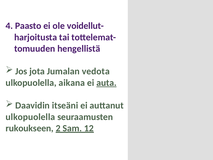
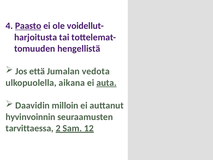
Paasto underline: none -> present (28, 26)
jota: jota -> että (37, 71)
itseäni: itseäni -> milloin (65, 105)
ulkopuolella: ulkopuolella -> hyvinvoinnin (30, 117)
rukoukseen: rukoukseen -> tarvittaessa (30, 128)
